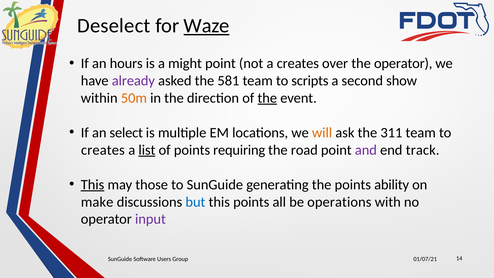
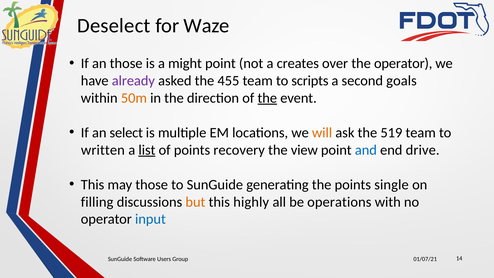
Waze underline: present -> none (207, 26)
an hours: hours -> those (126, 63)
581: 581 -> 455 (228, 81)
show: show -> goals (402, 81)
311: 311 -> 519 (391, 133)
creates: creates -> written (103, 150)
requiring: requiring -> recovery (239, 150)
road: road -> view (304, 150)
and colour: purple -> blue (366, 150)
track: track -> drive (423, 150)
This underline: present -> none (93, 185)
ability: ability -> single (391, 185)
make: make -> filling (97, 202)
but colour: blue -> orange (195, 202)
this points: points -> highly (251, 202)
input colour: purple -> blue (150, 219)
